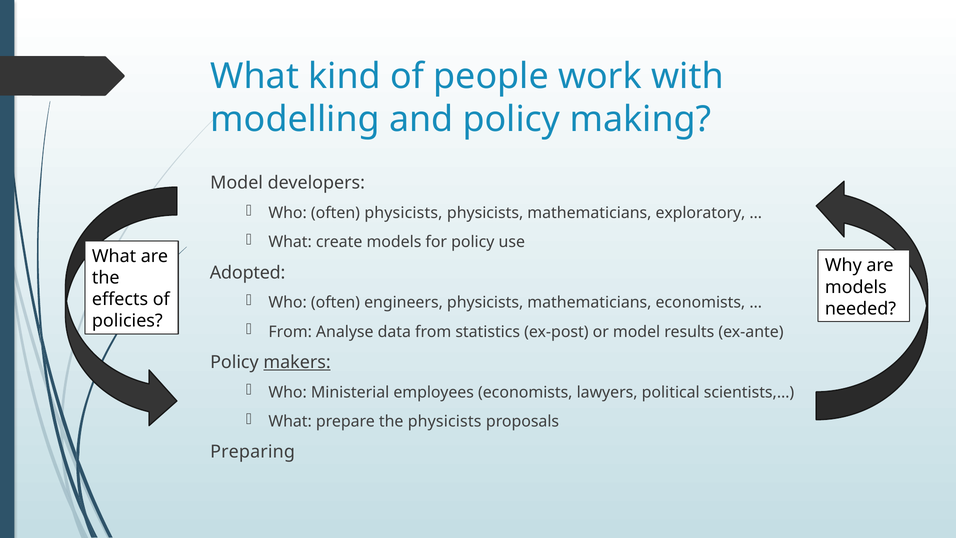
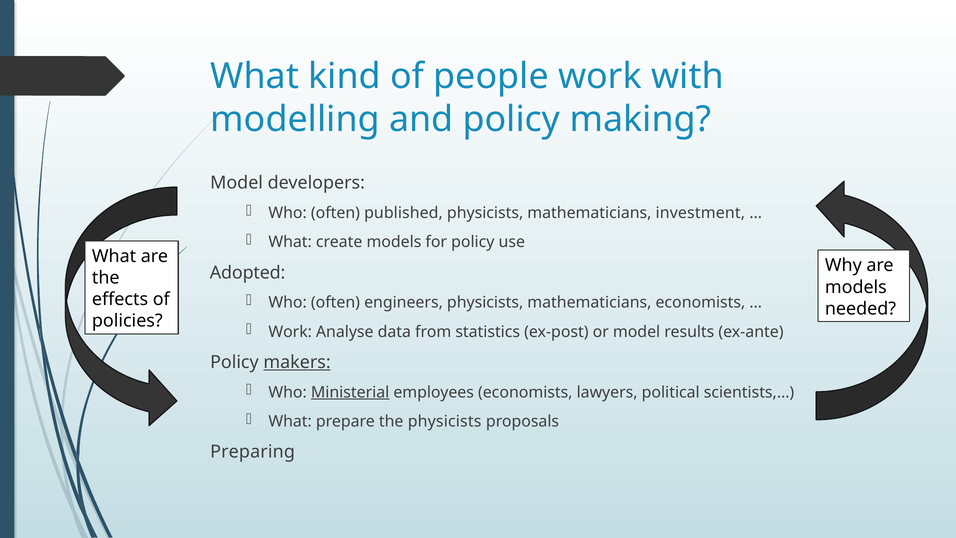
often physicists: physicists -> published (403, 213)
exploratory: exploratory -> investment (700, 213)
From: From -> Work (290, 332)
Ministerial underline: none -> present (350, 392)
